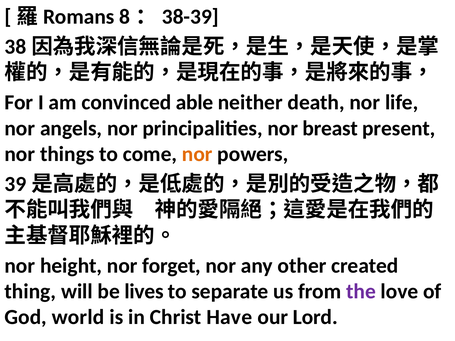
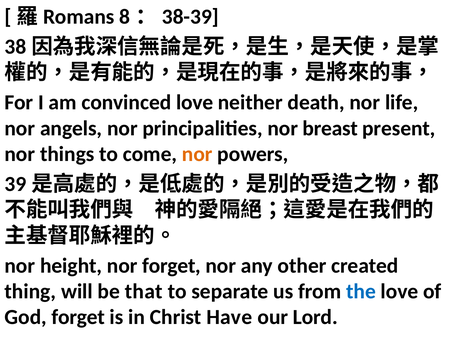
convinced able: able -> love (195, 103)
lives: lives -> that (144, 292)
the colour: purple -> blue (361, 292)
God world: world -> forget (78, 317)
